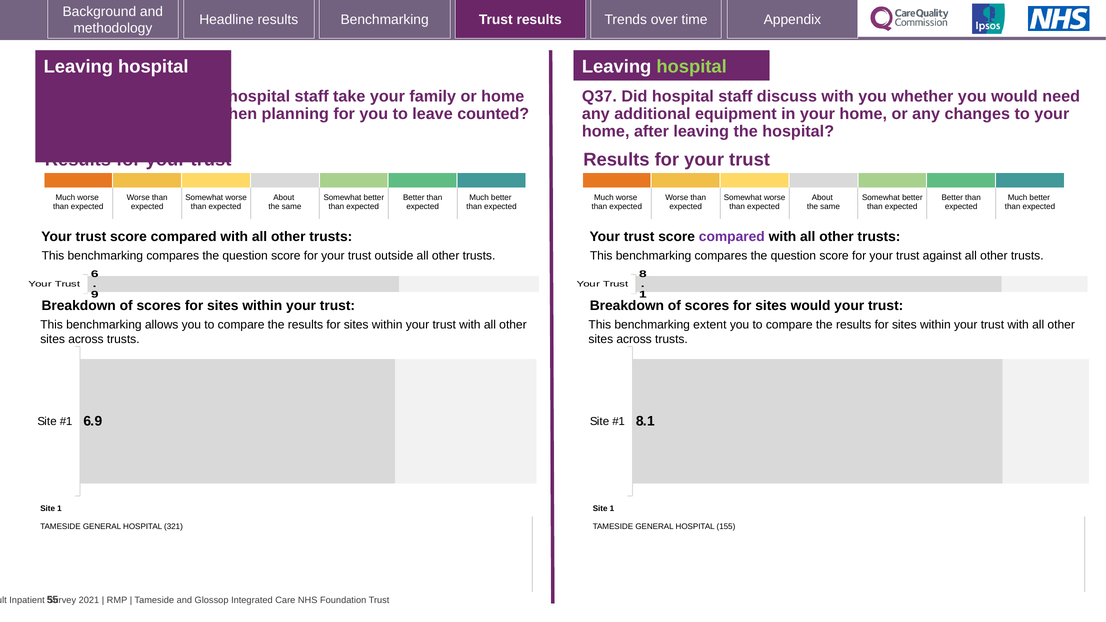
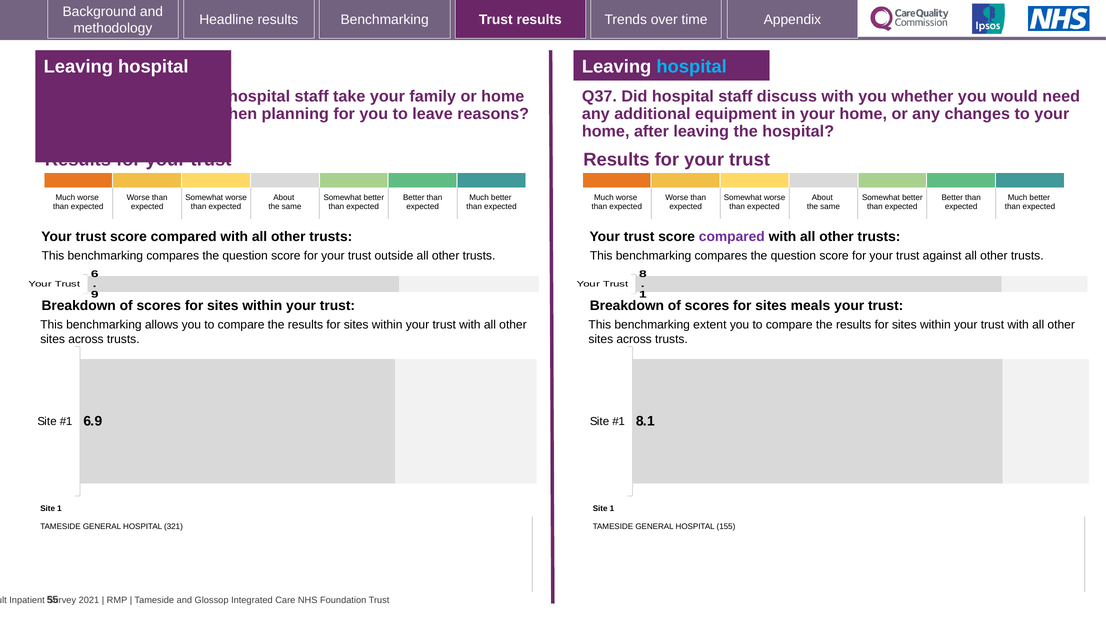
hospital colour: light green -> light blue (692, 67)
counted: counted -> reasons (493, 114)
sites would: would -> meals (810, 306)
